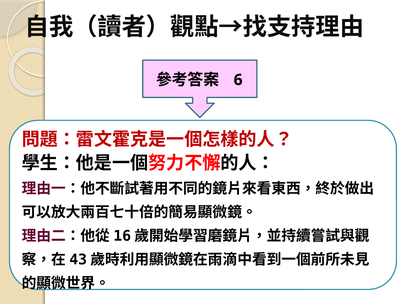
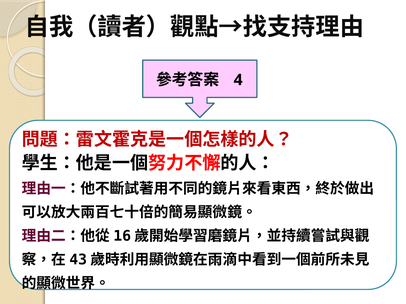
6: 6 -> 4 (238, 80)
